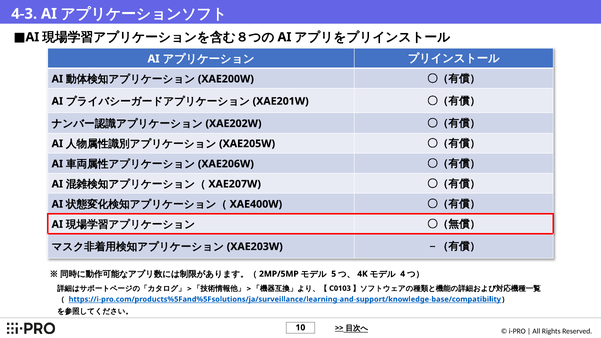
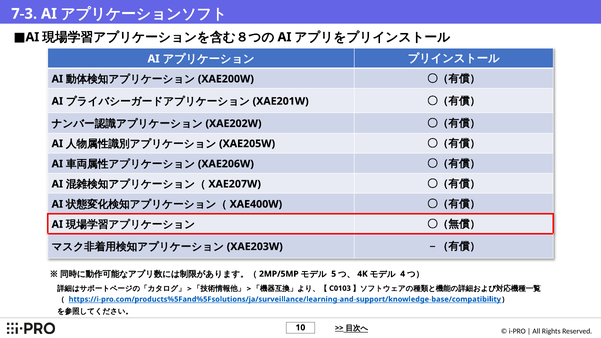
4-3: 4-3 -> 7-3 (24, 14)
